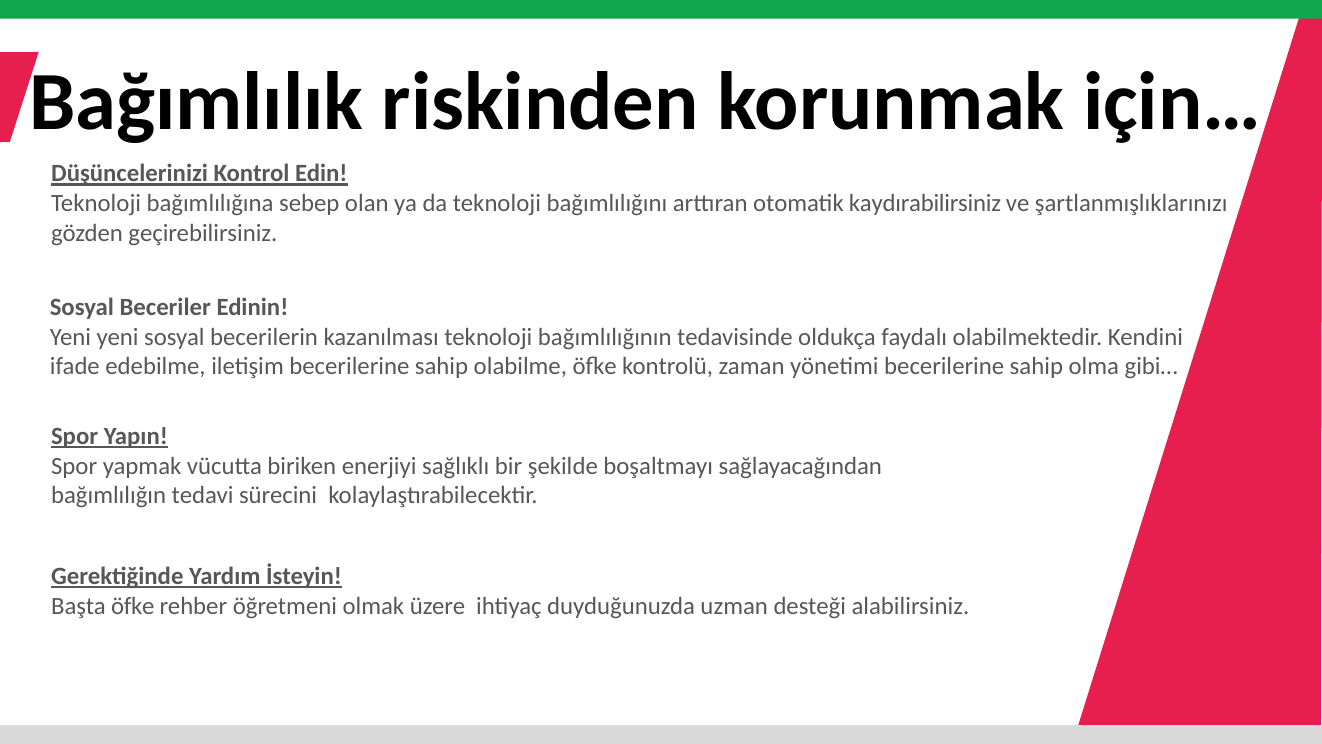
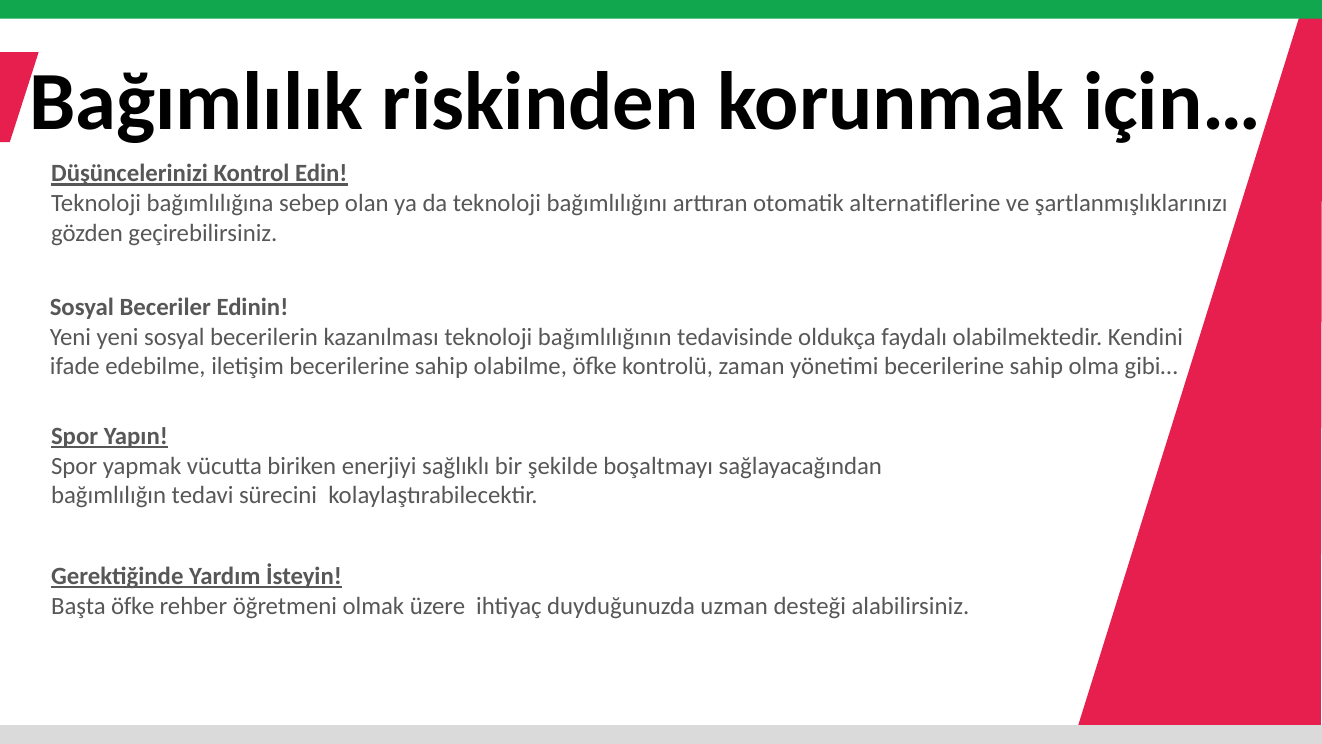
kaydırabilirsiniz: kaydırabilirsiniz -> alternatiflerine (925, 203)
